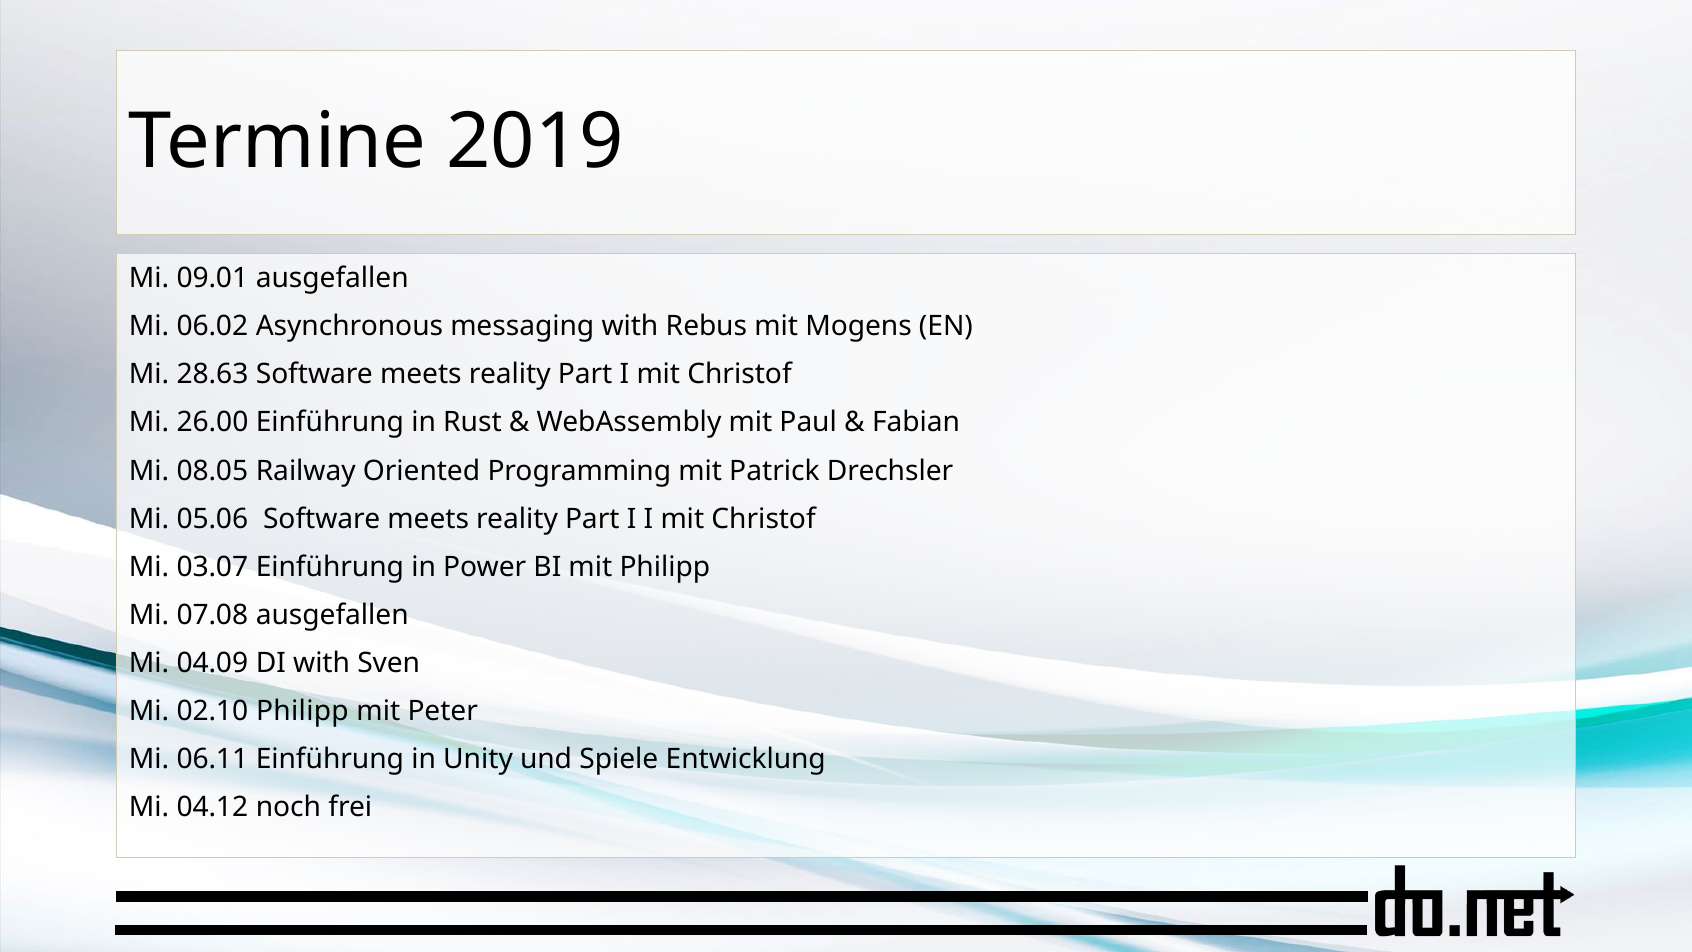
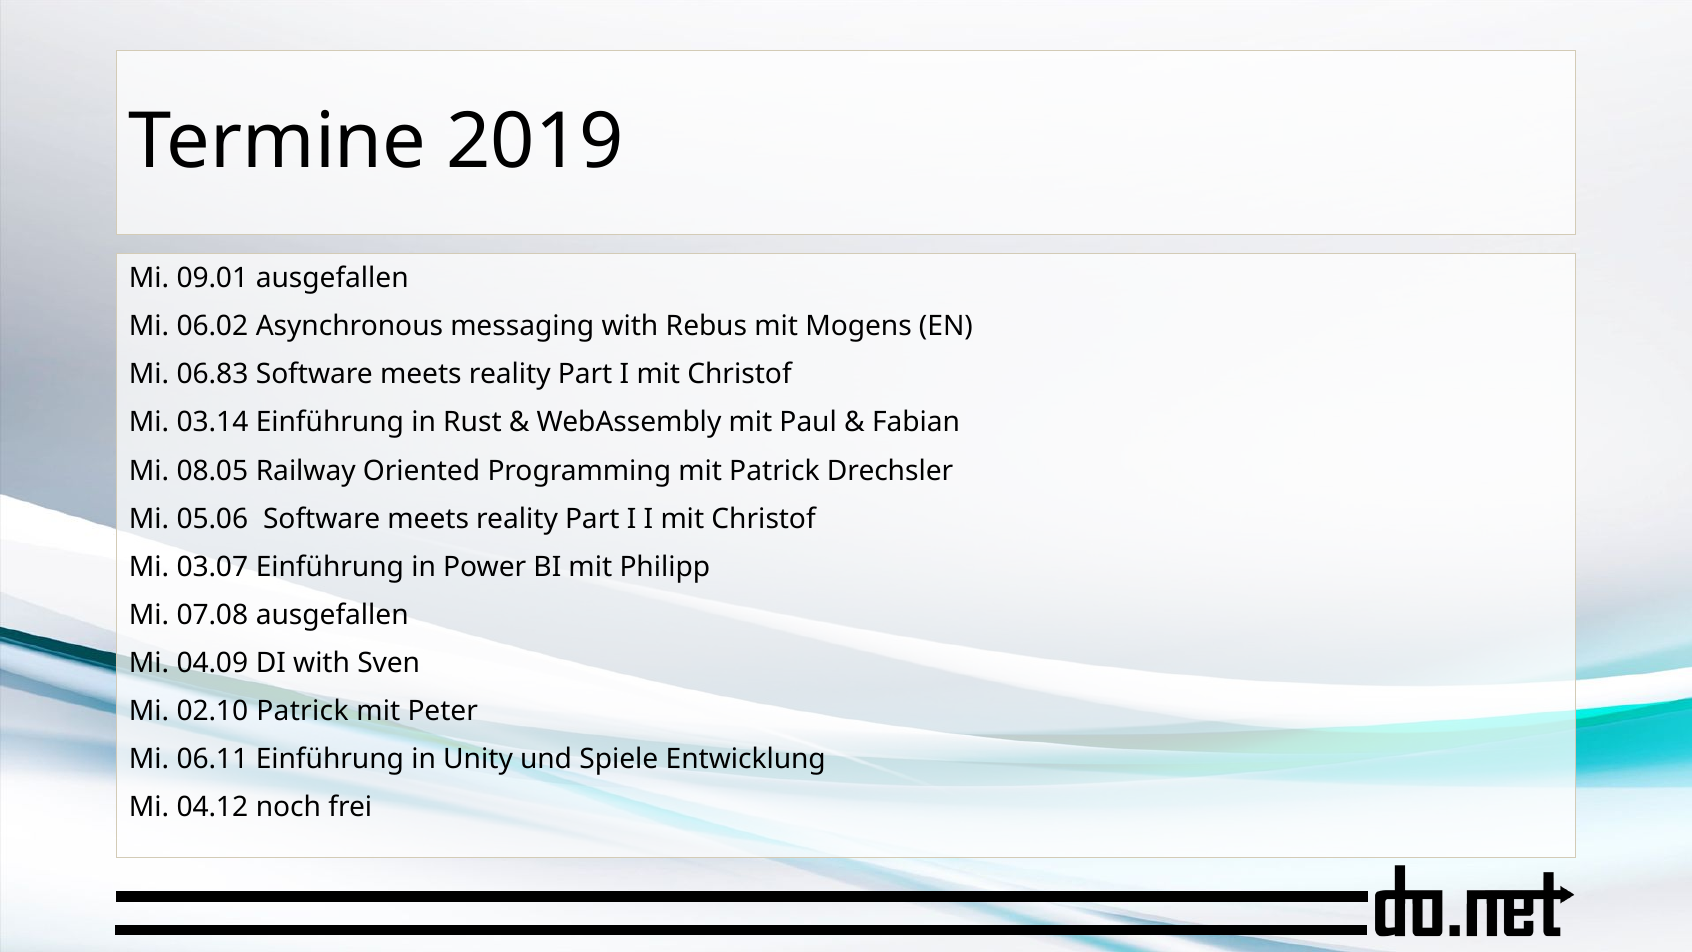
28.63: 28.63 -> 06.83 (212, 374)
26.00: 26.00 -> 03.14 (212, 423)
02.10 Philipp: Philipp -> Patrick (302, 711)
